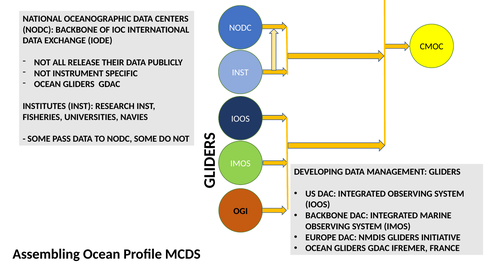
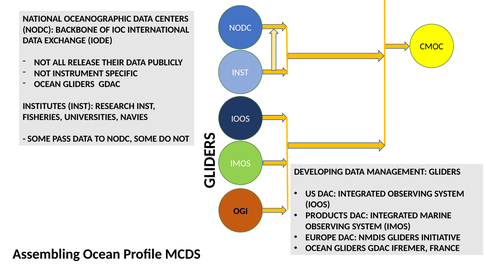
BACKBONE: BACKBONE -> PRODUCTS (327, 216)
